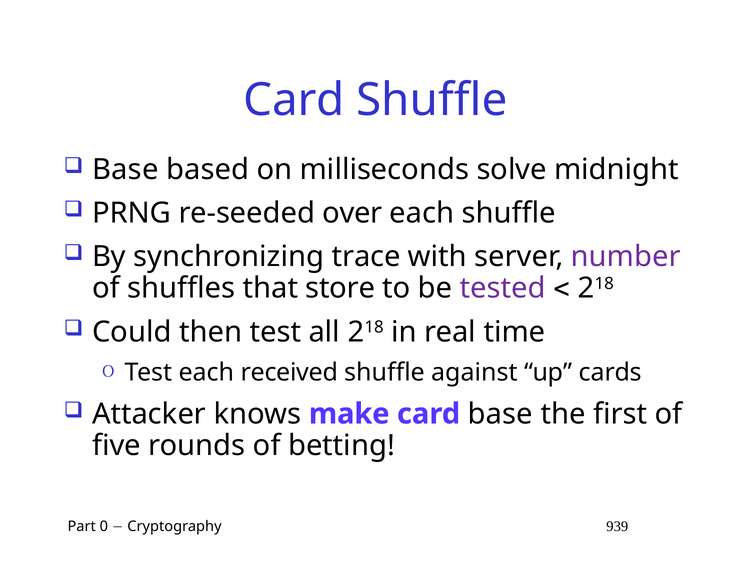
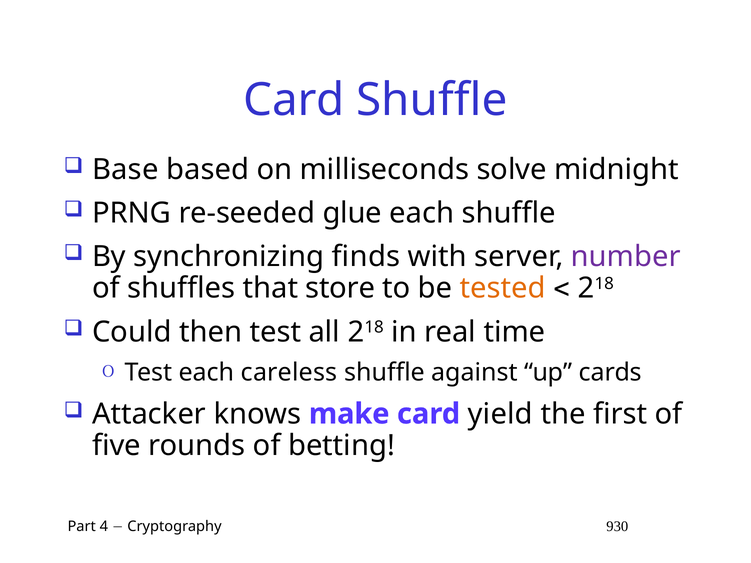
over: over -> glue (352, 213)
trace: trace -> finds (366, 257)
tested colour: purple -> orange (503, 288)
received: received -> careless (289, 373)
card base: base -> yield (500, 414)
0: 0 -> 4 (104, 527)
939: 939 -> 930 (617, 527)
